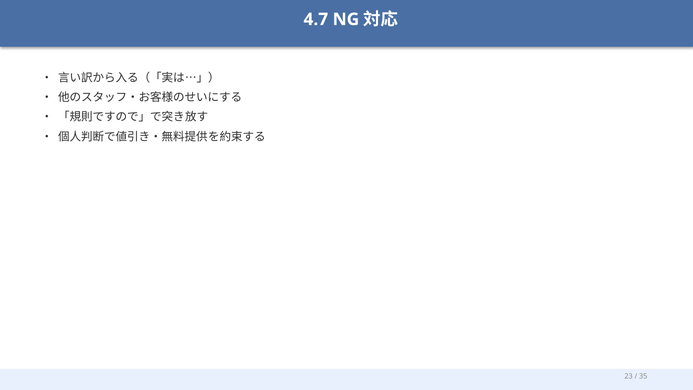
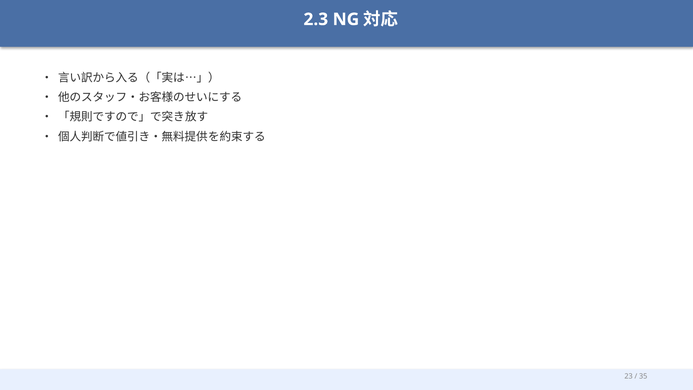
4.7: 4.7 -> 2.3 (316, 19)
